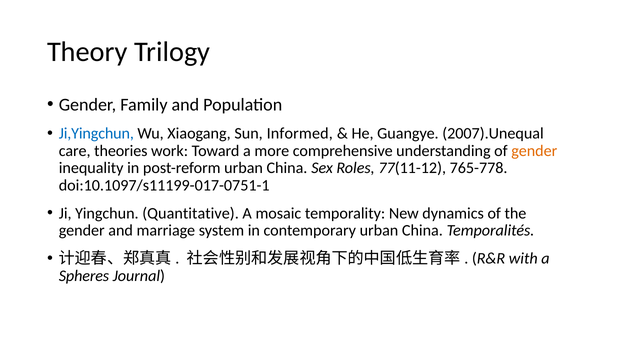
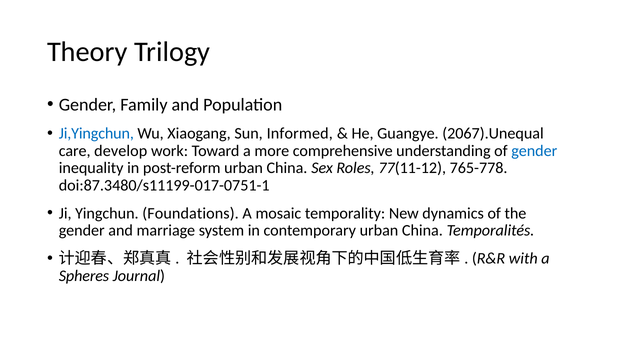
2007).Unequal: 2007).Unequal -> 2067).Unequal (493, 133)
theories: theories -> develop (121, 151)
gender colour: orange -> blue (534, 151)
doi:10.1097/s11199-017-0751-1: doi:10.1097/s11199-017-0751-1 -> doi:87.3480/s11199-017-0751-1 (164, 186)
Quantitative: Quantitative -> Foundations (191, 213)
